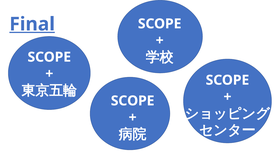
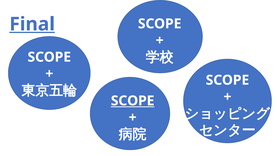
SCOPE underline: none -> present (133, 101)
